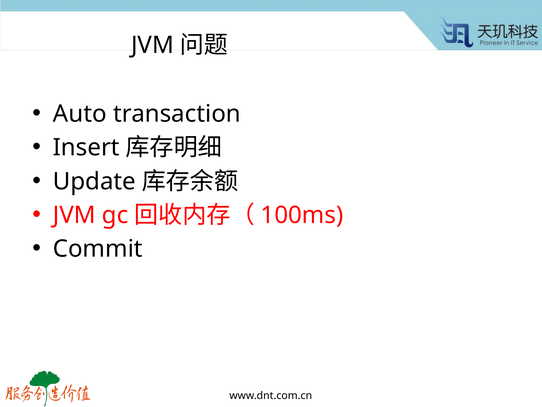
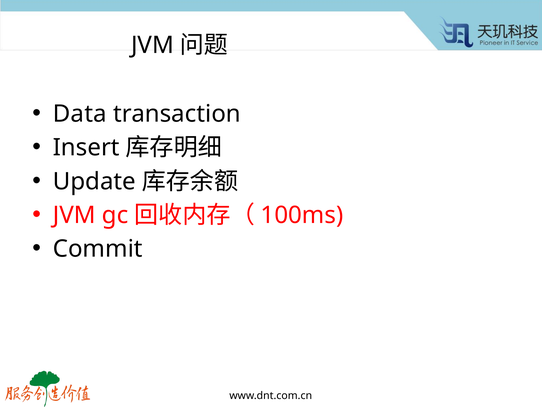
Auto: Auto -> Data (80, 114)
